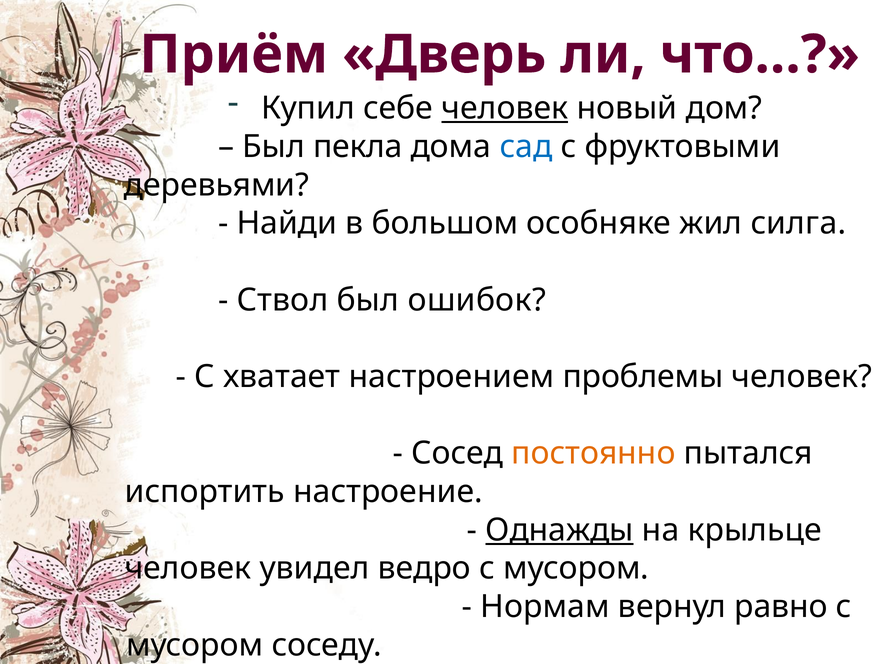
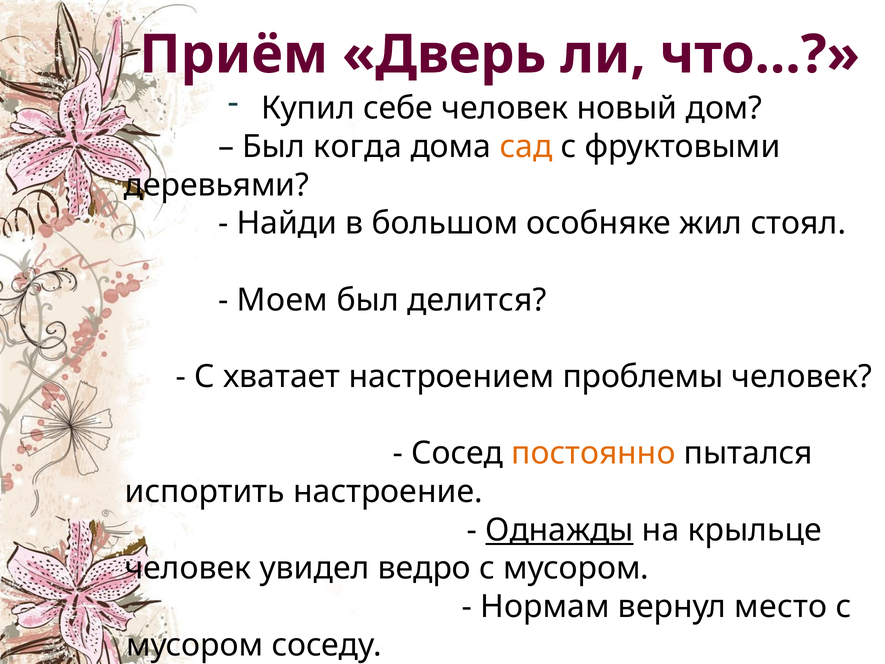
человек underline: present -> none (505, 108)
пекла: пекла -> когда (358, 147)
сад colour: blue -> orange (526, 147)
силга: силга -> стоял (798, 223)
Ствол: Ствол -> Моем (282, 300)
ошибок: ошибок -> делится (477, 300)
равно: равно -> место (781, 607)
